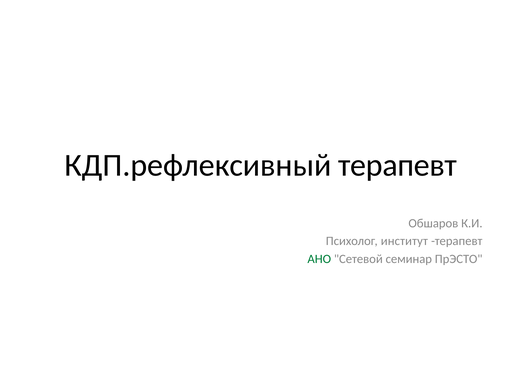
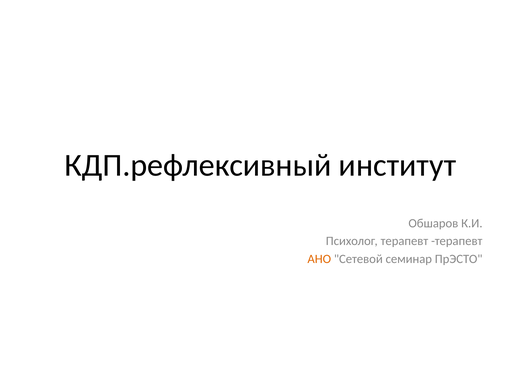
КДП.рефлексивный терапевт: терапевт -> институт (397, 166)
Психолог институт: институт -> терапевт (404, 242)
АНО colour: green -> orange (319, 259)
